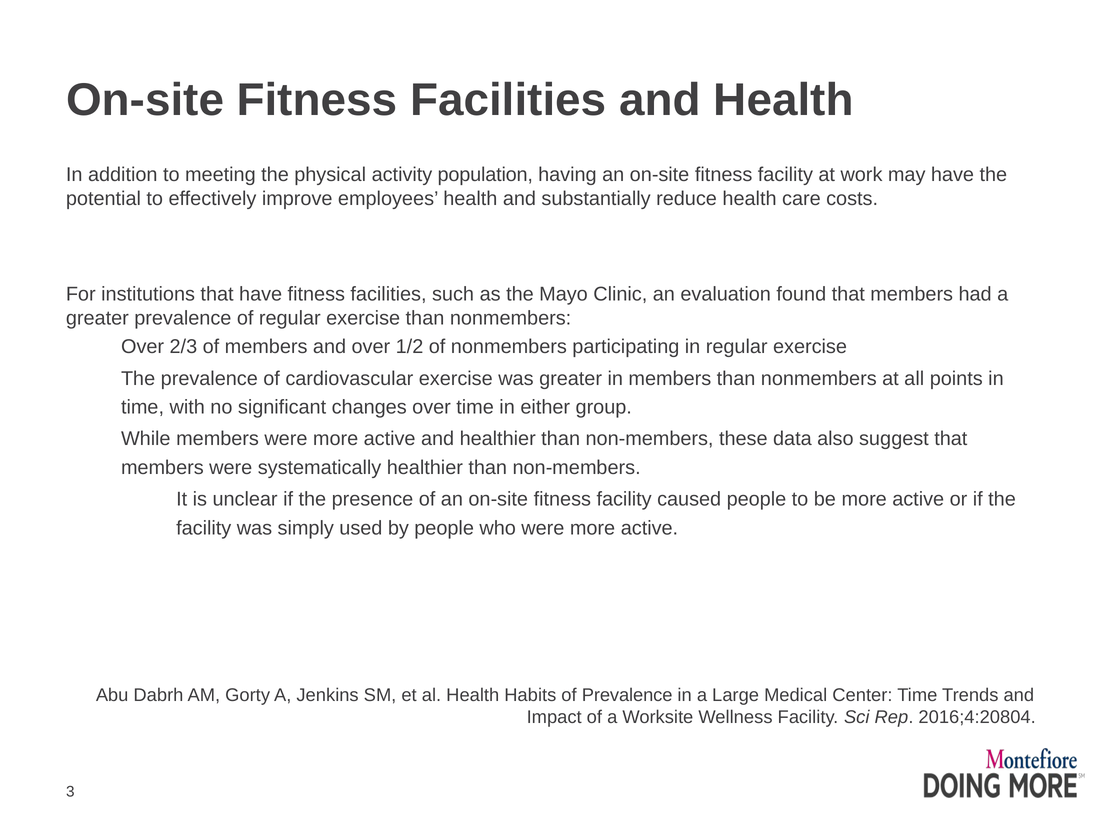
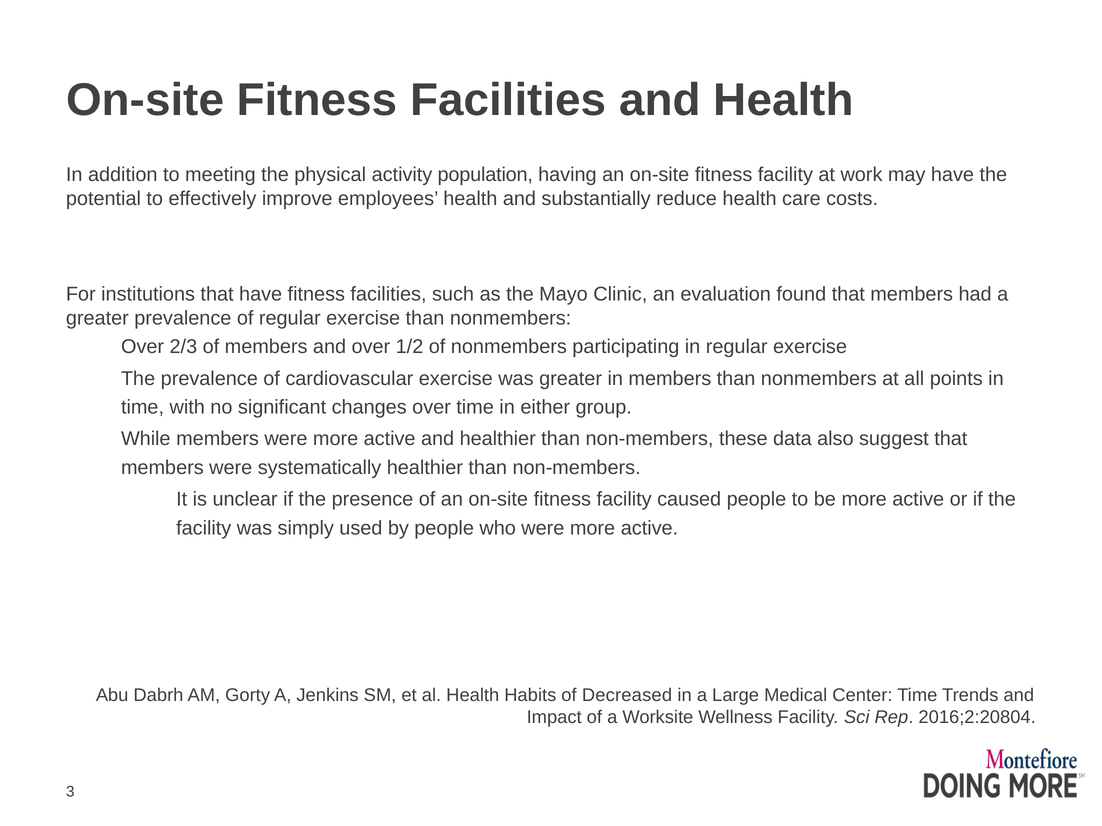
of Prevalence: Prevalence -> Decreased (627, 696)
2016;4:20804: 2016;4:20804 -> 2016;2:20804 (977, 718)
